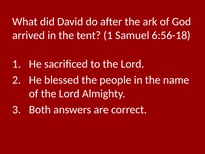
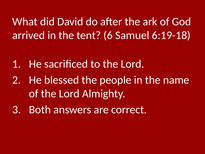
tent 1: 1 -> 6 (108, 35)
6:56-18: 6:56-18 -> 6:19-18 (171, 35)
